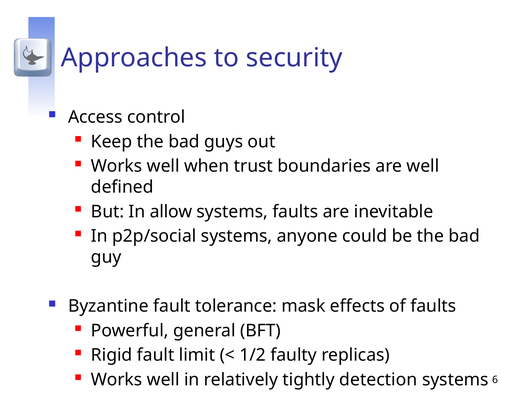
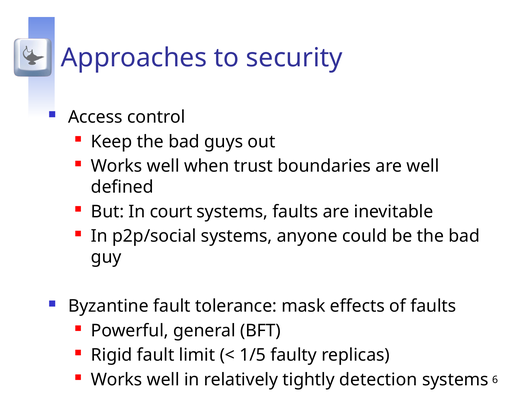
allow: allow -> court (171, 211)
1/2: 1/2 -> 1/5 (253, 355)
